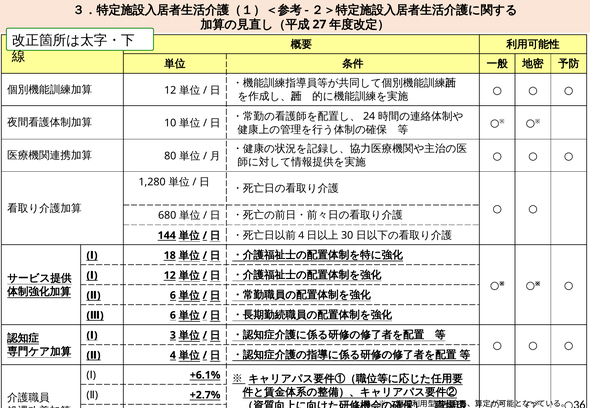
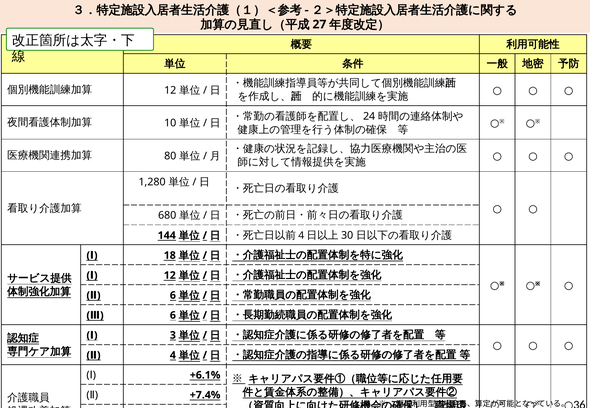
+2.7%: +2.7% -> +7.4% (205, 395)
